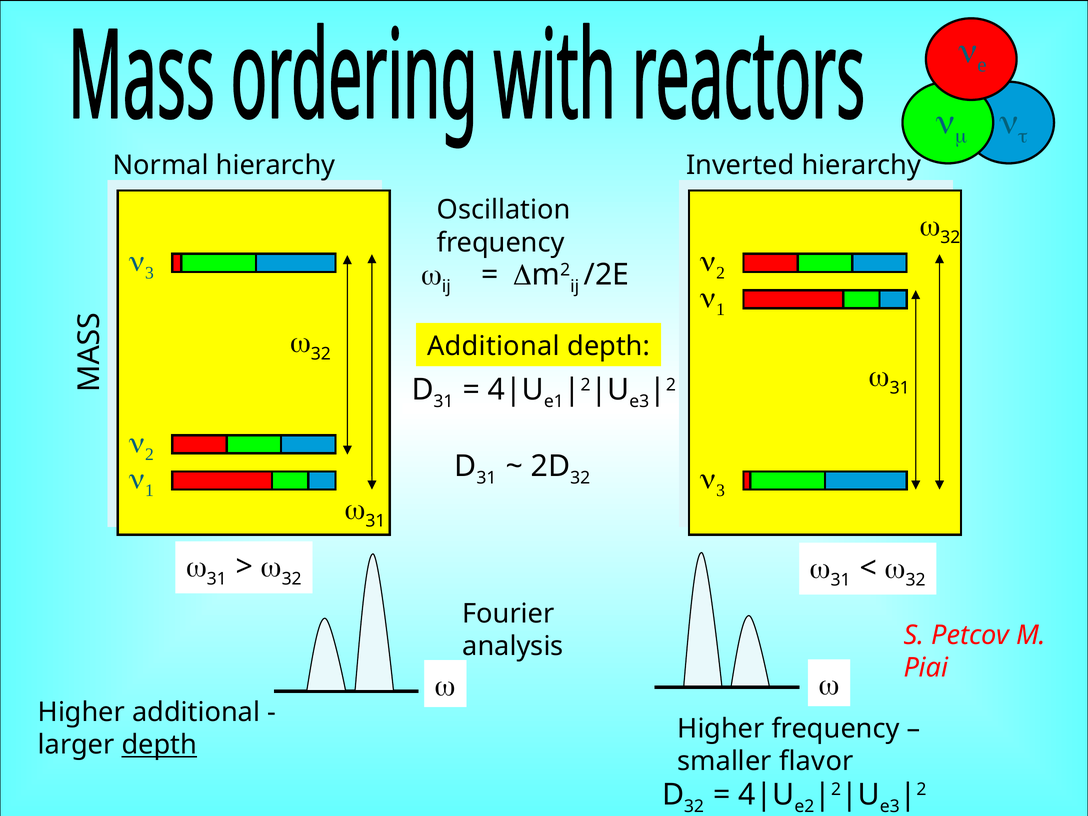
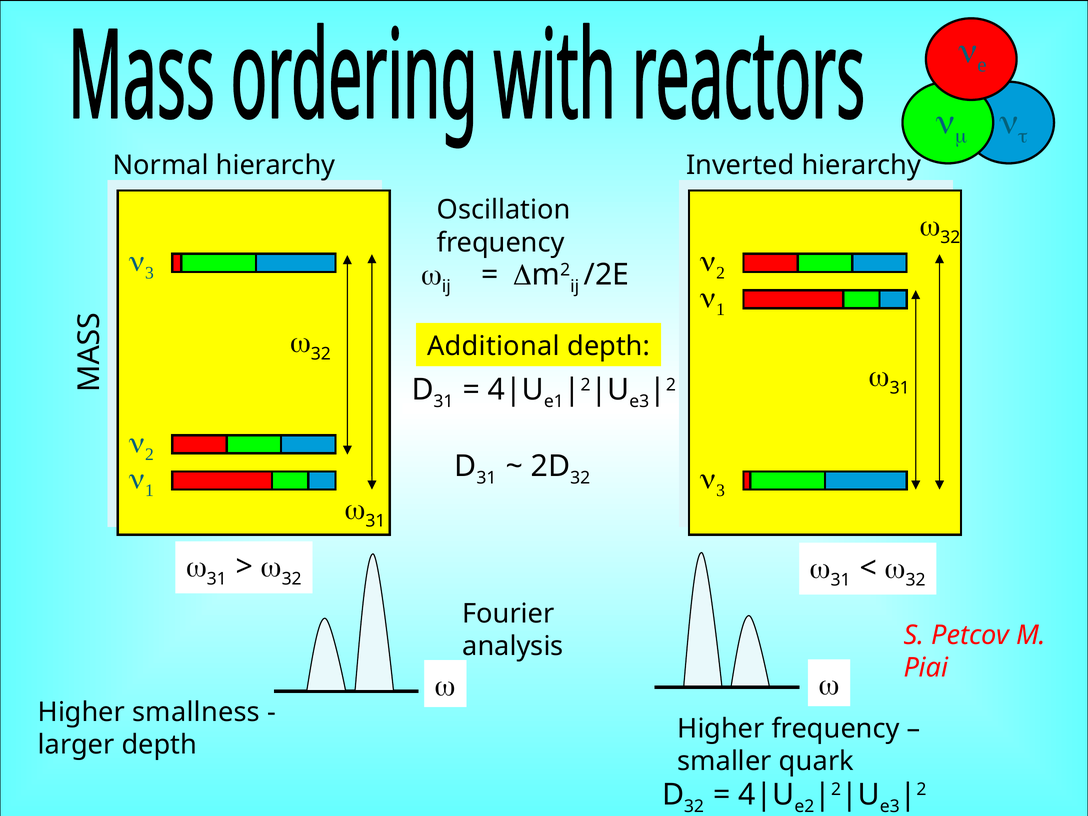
Higher additional: additional -> smallness (196, 712)
depth underline: present -> none (159, 745)
flavor: flavor -> quark (816, 761)
